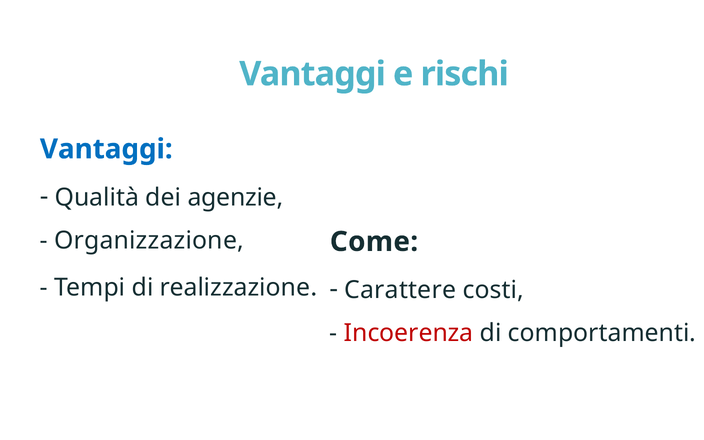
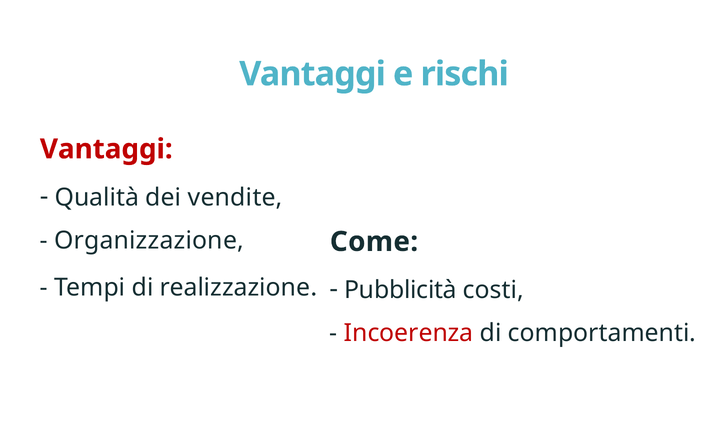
Vantaggi colour: blue -> red (106, 149)
agenzie: agenzie -> vendite (235, 198)
Carattere: Carattere -> Pubblicità (401, 290)
